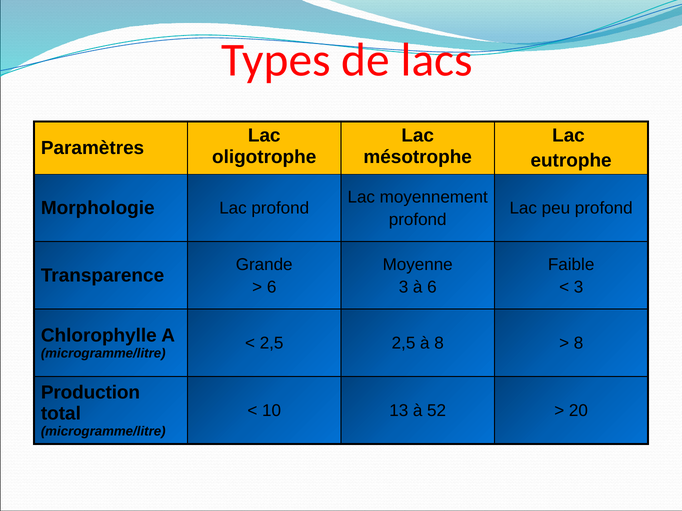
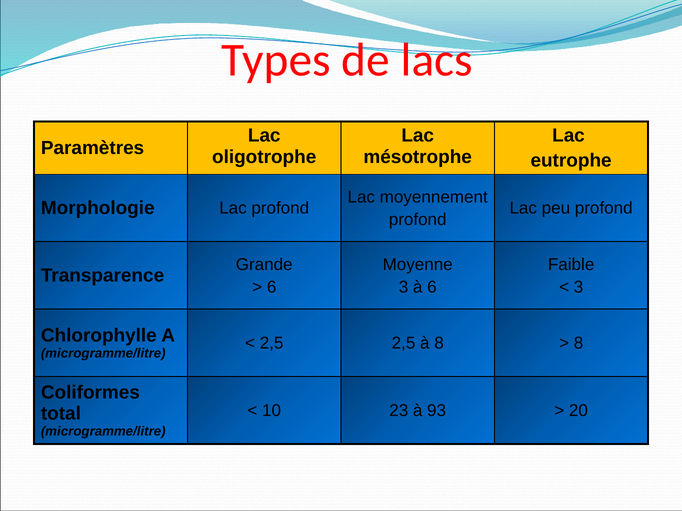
Production: Production -> Coliformes (90, 393)
13: 13 -> 23 (399, 411)
52: 52 -> 93 (437, 411)
